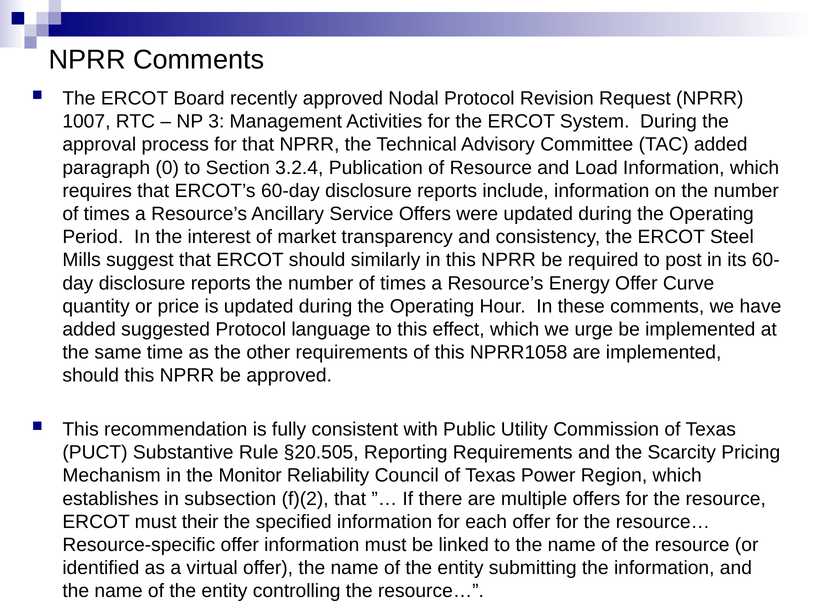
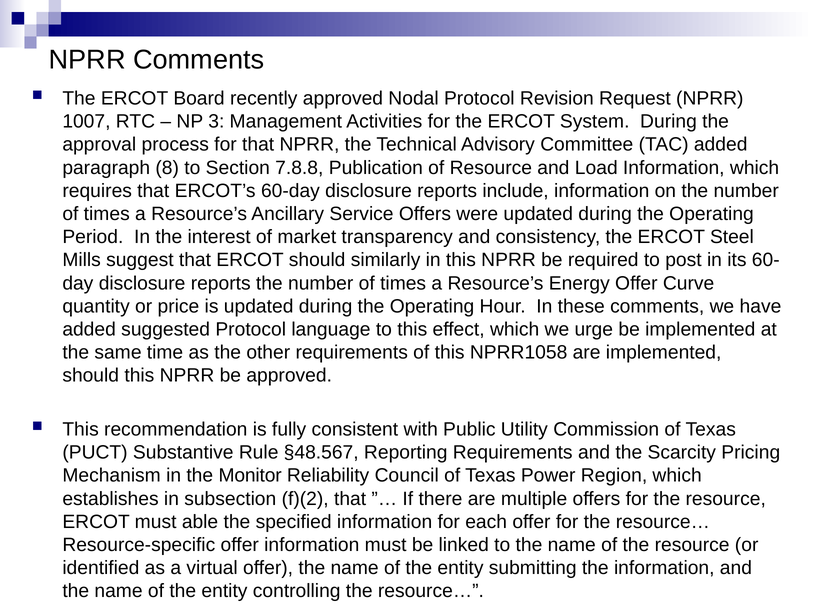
0: 0 -> 8 (167, 168)
3.2.4: 3.2.4 -> 7.8.8 (299, 168)
§20.505: §20.505 -> §48.567 (321, 452)
their: their -> able (200, 521)
